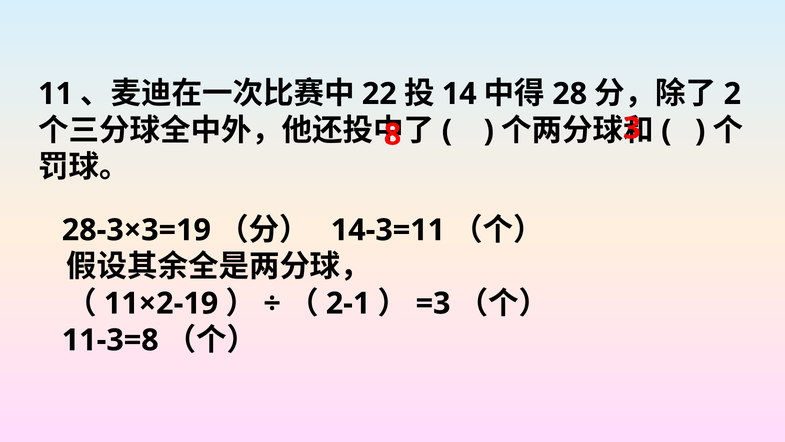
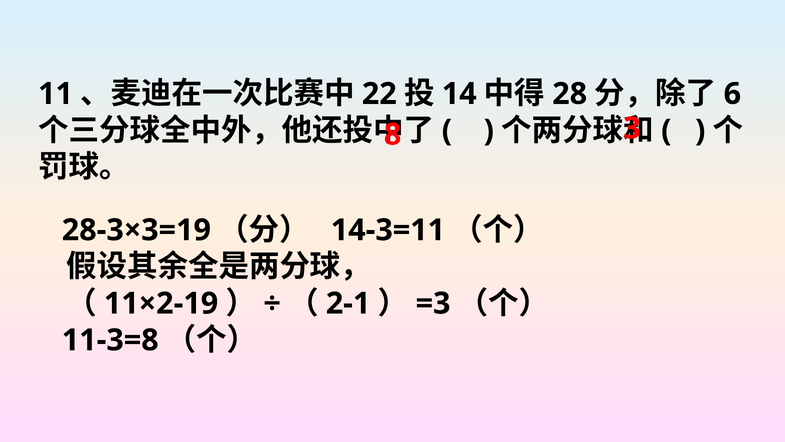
2: 2 -> 6 (732, 94)
